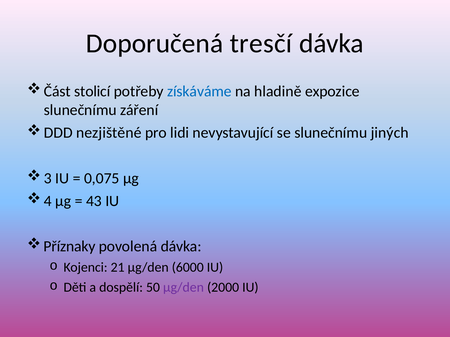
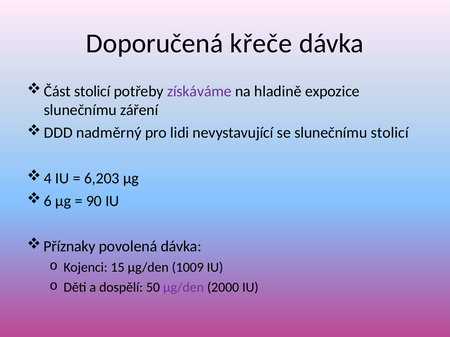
tresčí: tresčí -> křeče (261, 44)
získáváme colour: blue -> purple (199, 91)
nezjištěné: nezjištěné -> nadměrný (109, 133)
slunečnímu jiných: jiných -> stolicí (390, 133)
3: 3 -> 4 (48, 178)
0,075: 0,075 -> 6,203 (102, 178)
4: 4 -> 6 (48, 201)
43: 43 -> 90 (94, 201)
21: 21 -> 15 (118, 268)
6000: 6000 -> 1009 (188, 268)
